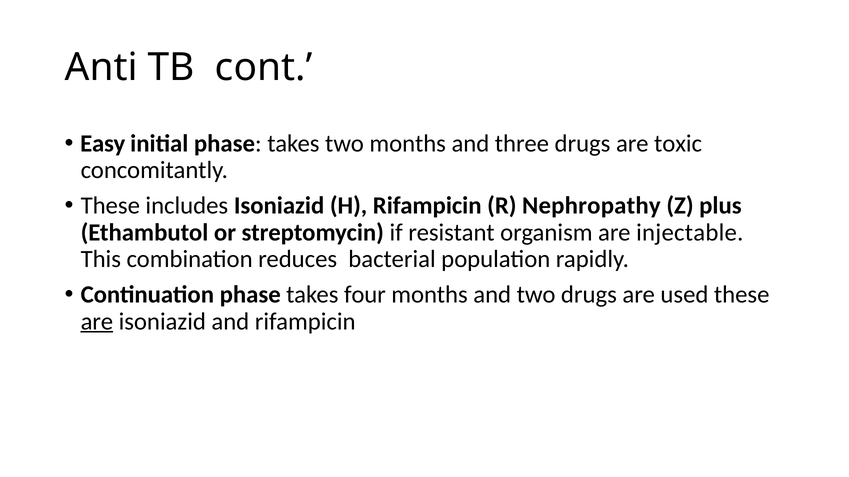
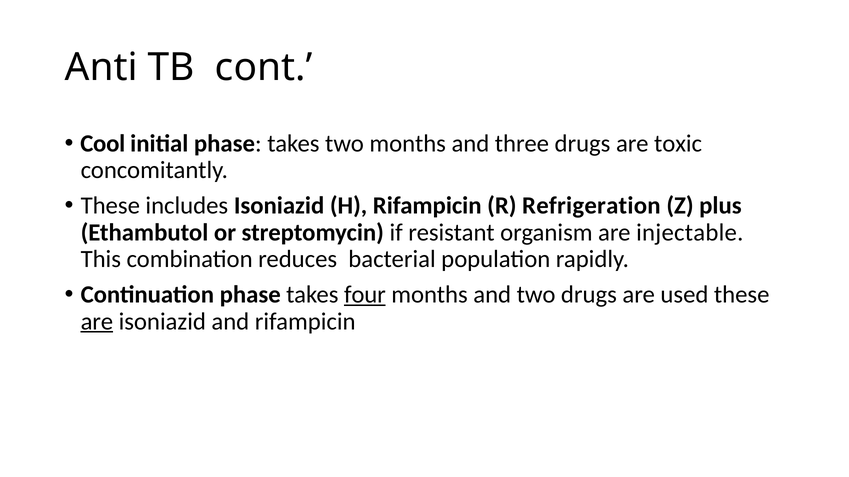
Easy: Easy -> Cool (103, 144)
Nephropathy: Nephropathy -> Refrigeration (591, 206)
four underline: none -> present (365, 295)
